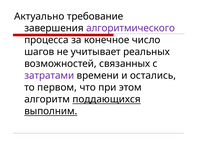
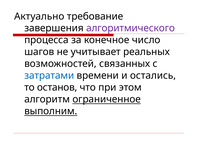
затратами colour: purple -> blue (49, 75)
первом: первом -> останов (57, 87)
поддающихся: поддающихся -> ограниченное (107, 99)
